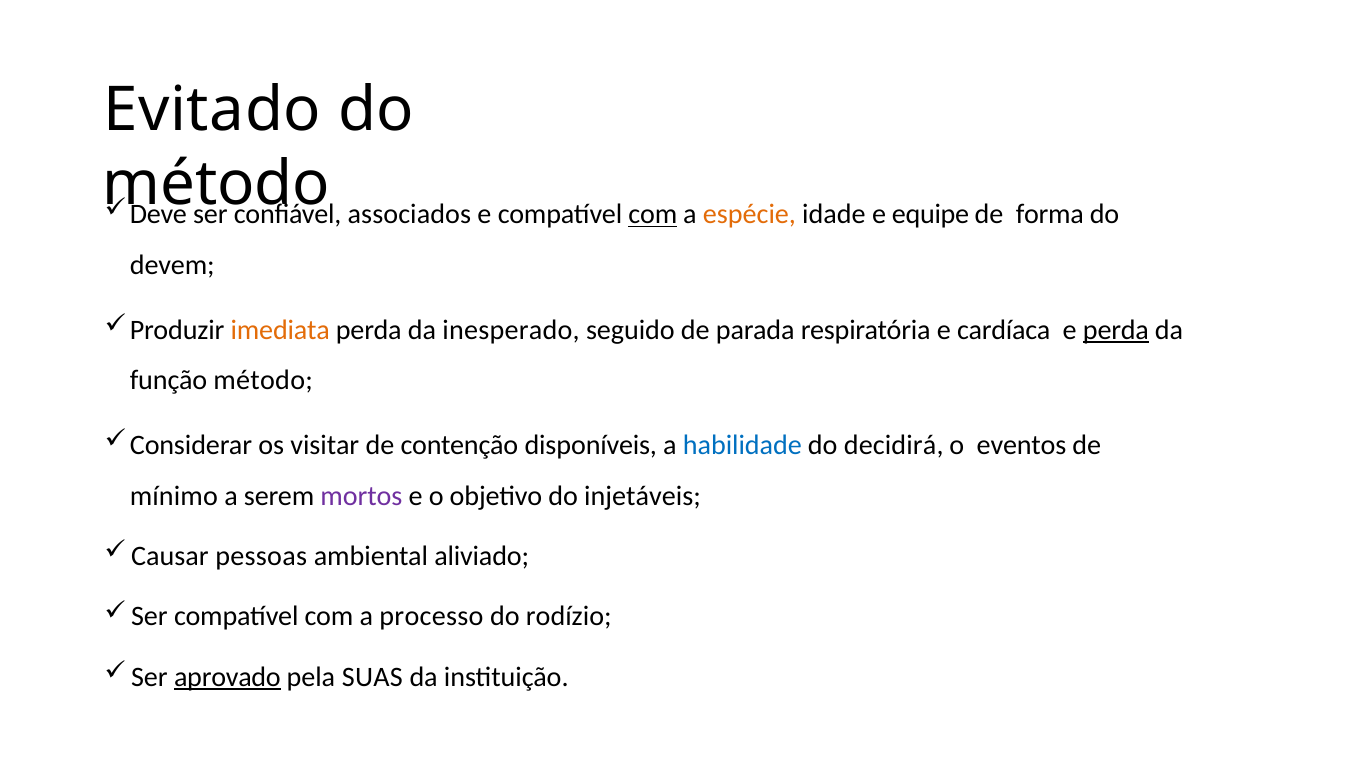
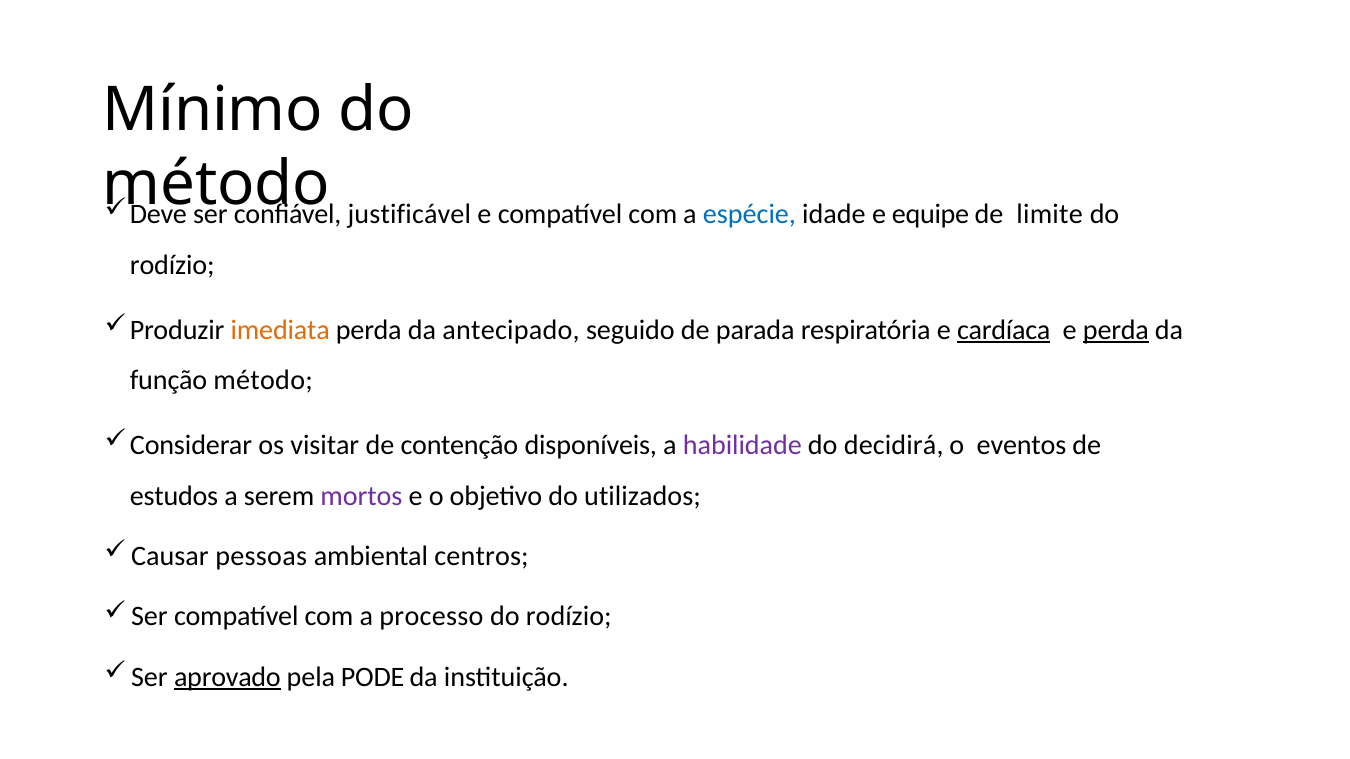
Evitado: Evitado -> Mínimo (213, 110)
associados: associados -> justificável (409, 215)
com underline: present -> none (653, 215)
espécie colour: orange -> blue (749, 215)
forma: forma -> limite (1050, 215)
devem: devem -> rodízio (172, 265)
inesperado: inesperado -> antecipado (511, 330)
cardíaca underline: none -> present (1004, 330)
habilidade colour: blue -> purple (742, 445)
mínimo: mínimo -> estudos (174, 496)
injetáveis: injetáveis -> utilizados (643, 496)
aliviado: aliviado -> centros (482, 556)
SUAS: SUAS -> PODE (373, 677)
